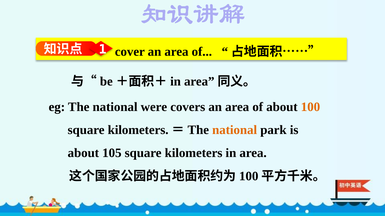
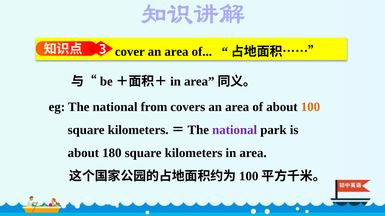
1: 1 -> 3 (103, 49)
were: were -> from (154, 107)
national colour: orange -> purple (235, 130)
105: 105 -> 180 (112, 153)
